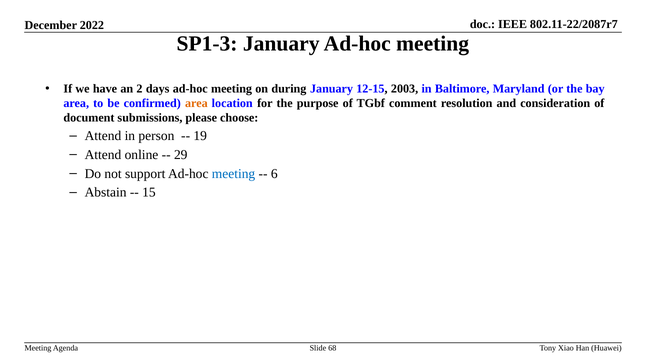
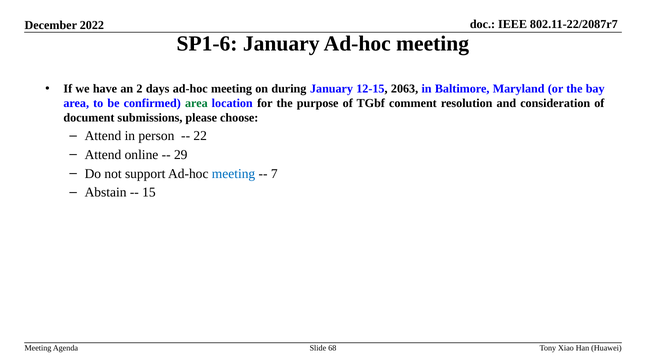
SP1-3: SP1-3 -> SP1-6 (207, 44)
2003: 2003 -> 2063 (405, 89)
area colour: orange -> green (196, 103)
19: 19 -> 22 (200, 136)
6: 6 -> 7 (274, 174)
